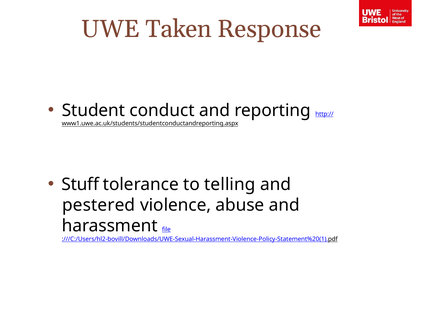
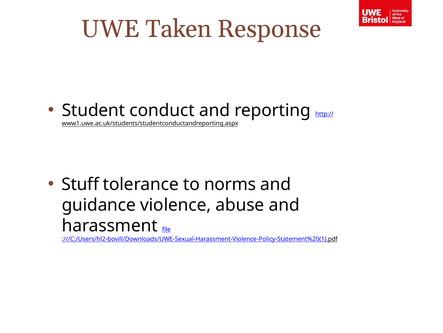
telling: telling -> norms (230, 184)
pestered: pestered -> guidance (99, 205)
